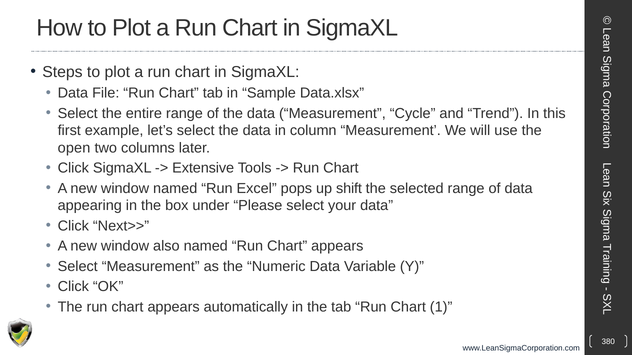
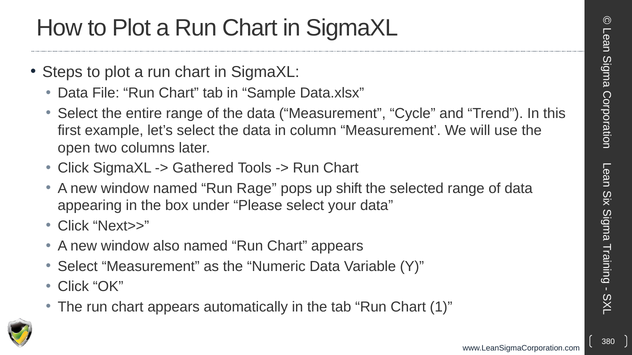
Extensive: Extensive -> Gathered (203, 168)
Excel: Excel -> Rage (257, 189)
